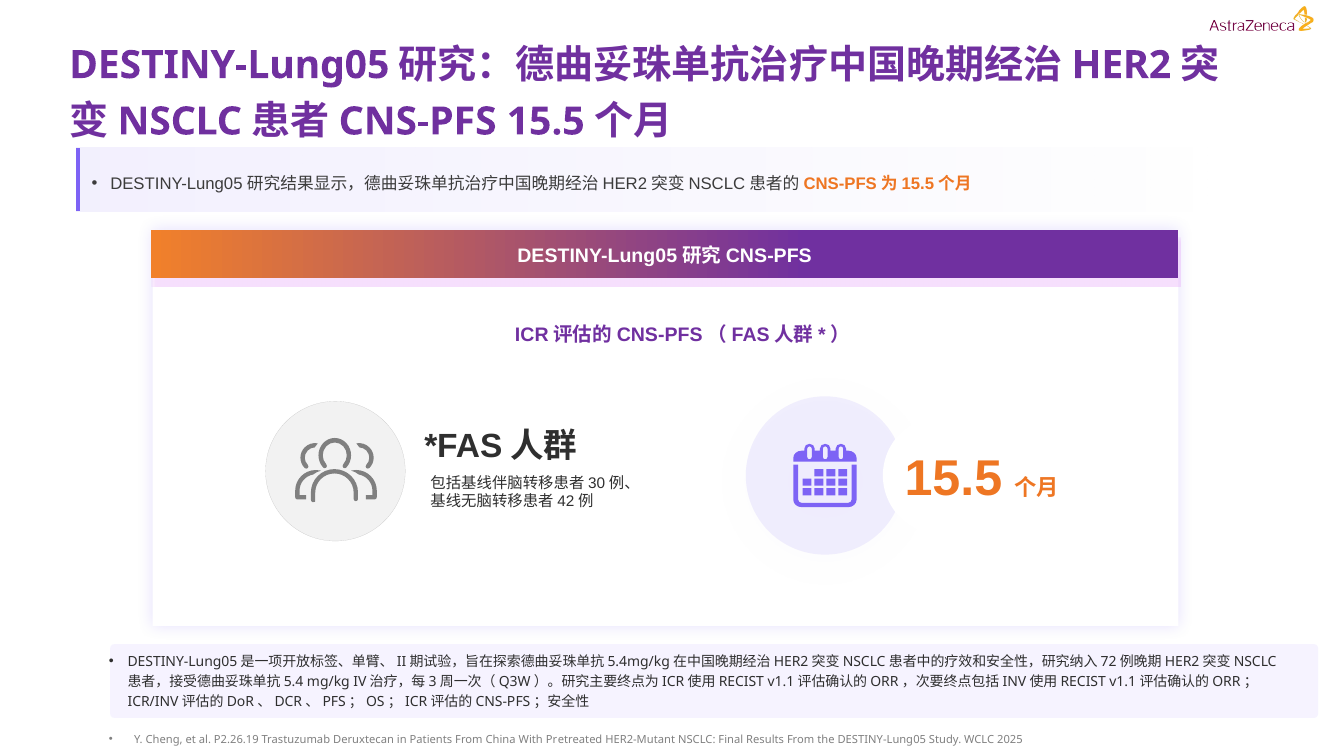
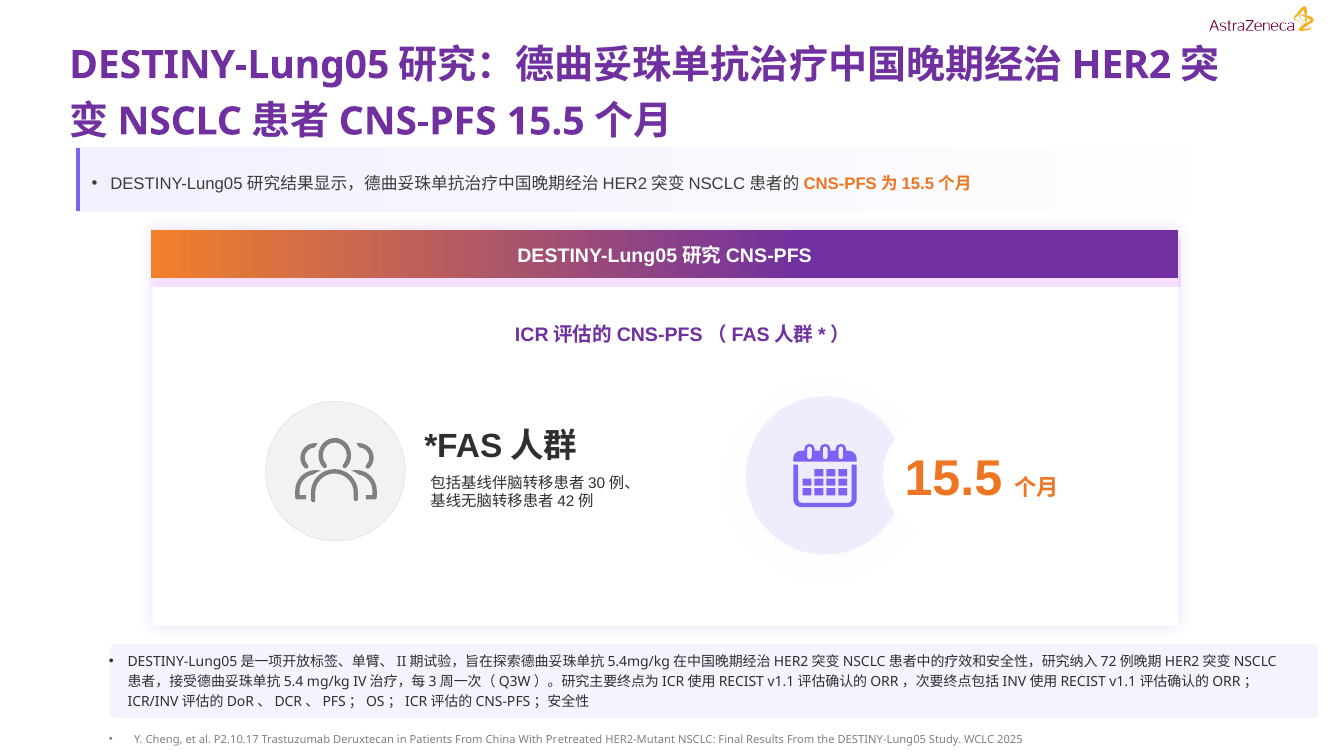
P2.26.19: P2.26.19 -> P2.10.17 (236, 739)
